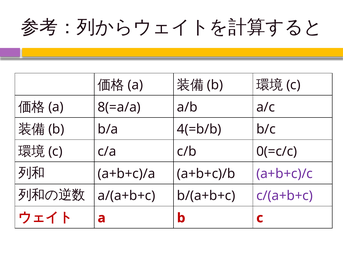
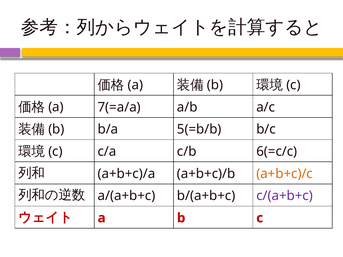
8(=a/a: 8(=a/a -> 7(=a/a (119, 107)
4(=b/b: 4(=b/b -> 5(=b/b (199, 129)
0(=c/c: 0(=c/c -> 6(=c/c (277, 152)
a+b+c)/c colour: purple -> orange (285, 174)
